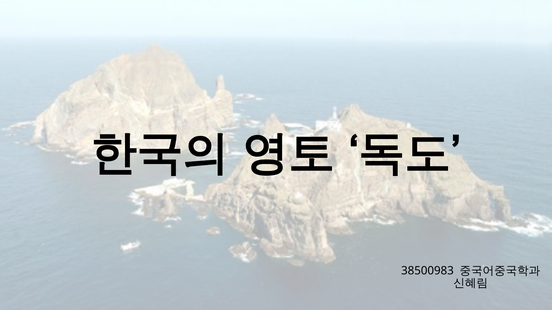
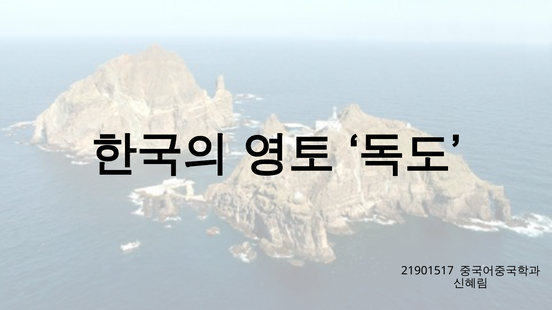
38500983: 38500983 -> 21901517 (427, 271)
